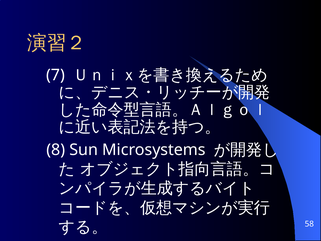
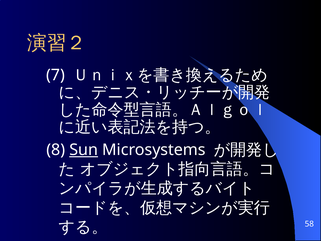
Sun underline: none -> present (84, 150)
